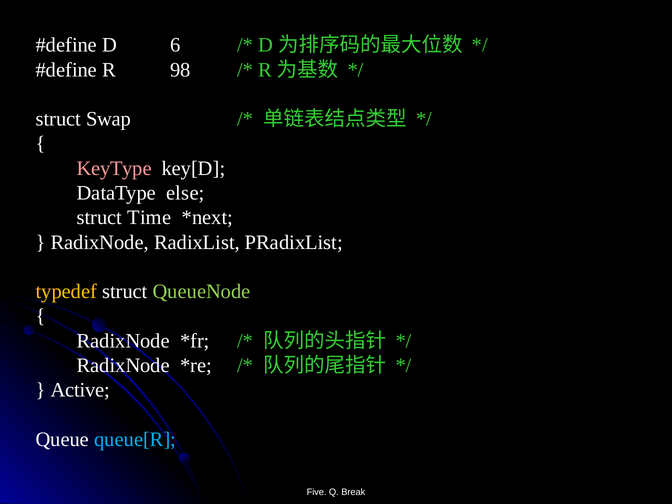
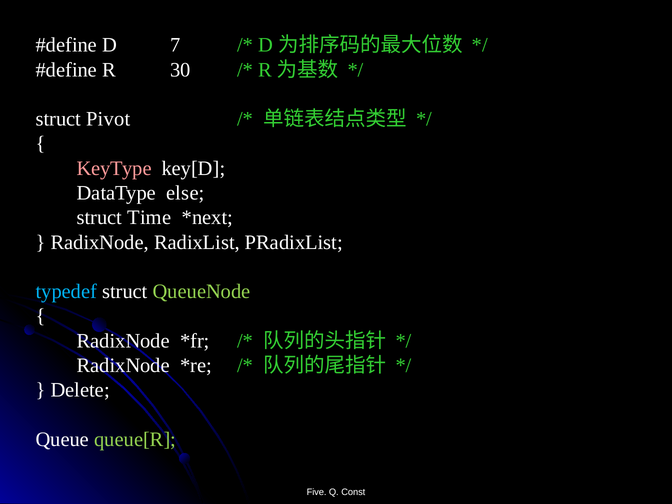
6: 6 -> 7 (175, 45)
98: 98 -> 30 (180, 70)
Swap: Swap -> Pivot (108, 119)
typedef colour: yellow -> light blue (66, 291)
Active: Active -> Delete (80, 390)
queue[R colour: light blue -> light green (135, 439)
Break: Break -> Const (353, 492)
